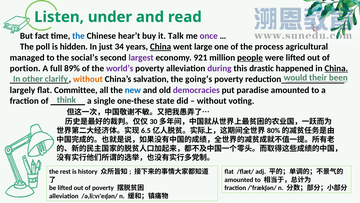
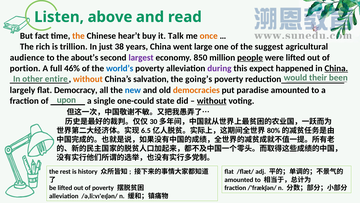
under: under -> above (110, 17)
the colour: blue -> orange (78, 36)
once colour: purple -> orange (209, 36)
poll: poll -> rich (43, 47)
hidden: hidden -> trillion (74, 47)
34: 34 -> 38 (119, 47)
China underline: present -> none (161, 47)
process: process -> suggest (269, 47)
managed: managed -> audience (27, 57)
social’s: social’s -> about’s (85, 57)
921: 921 -> 850 (200, 57)
89%: 89% -> 46% (72, 68)
world’s colour: purple -> blue (120, 68)
drastic: drastic -> expect (262, 68)
clarify: clarify -> entire (56, 79)
Committee: Committee -> Democracy (76, 90)
democracies colour: purple -> orange (196, 90)
think: think -> upon (66, 100)
one-these: one-these -> one-could (136, 101)
without underline: none -> present (212, 101)
